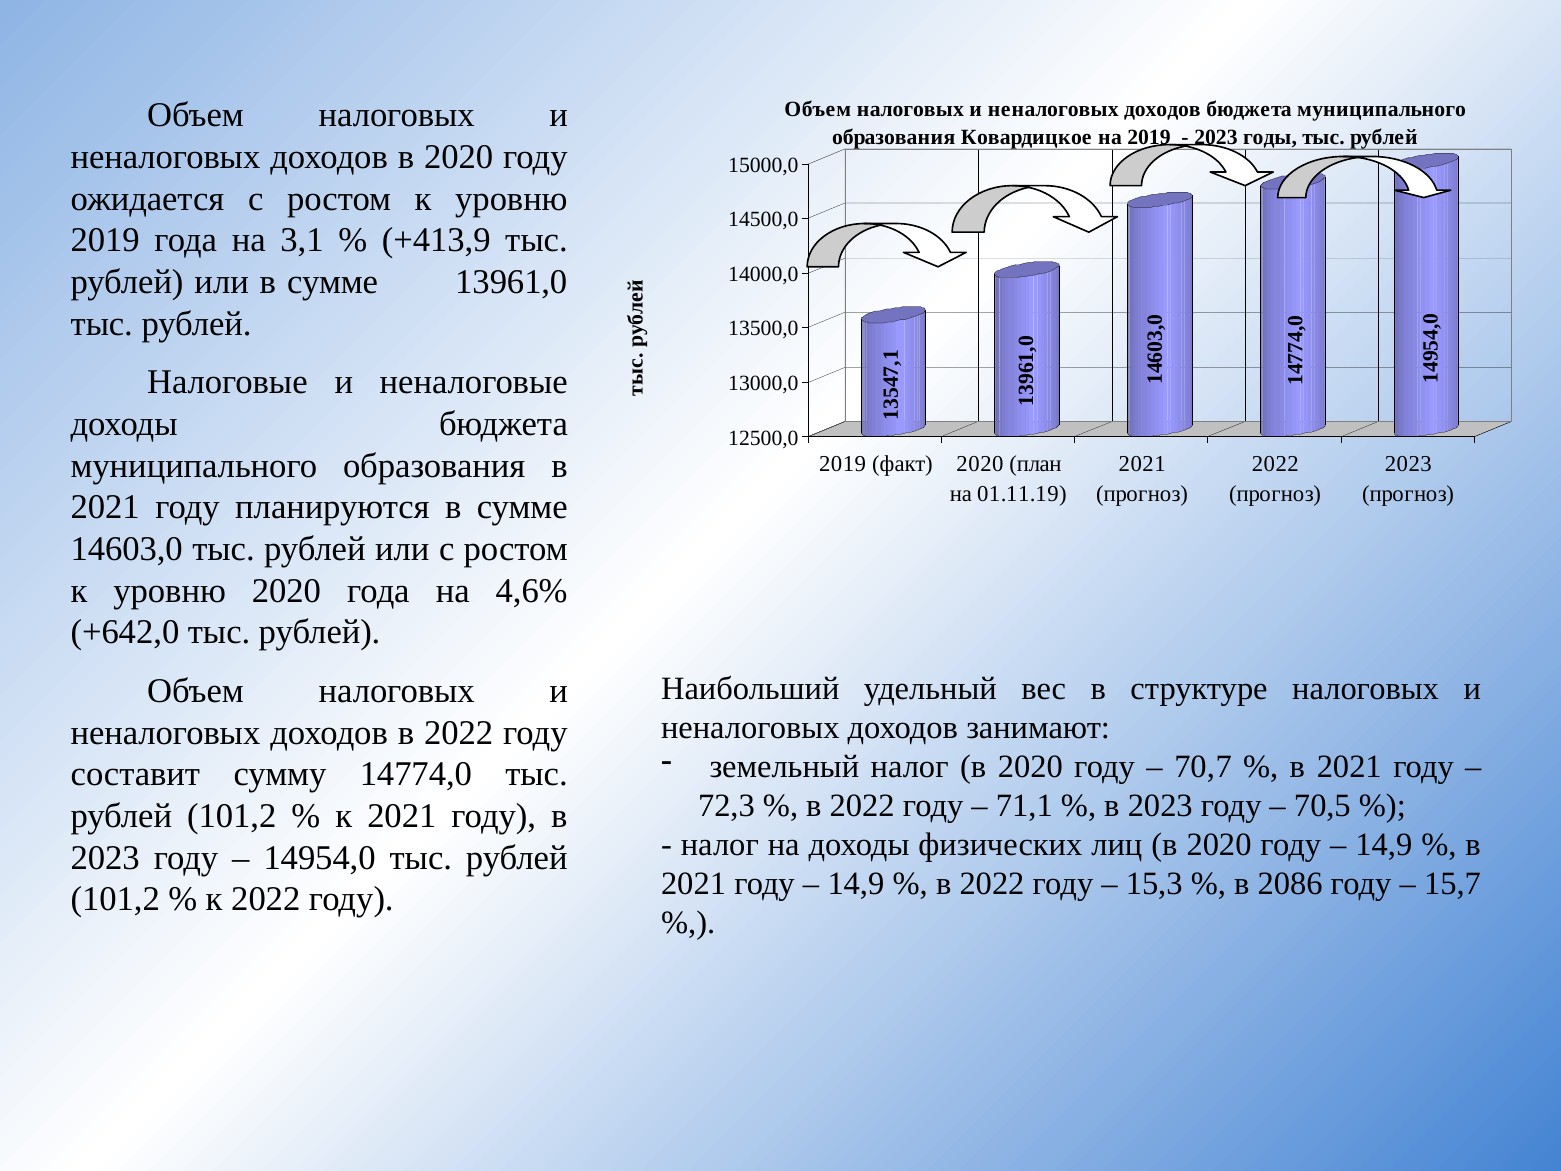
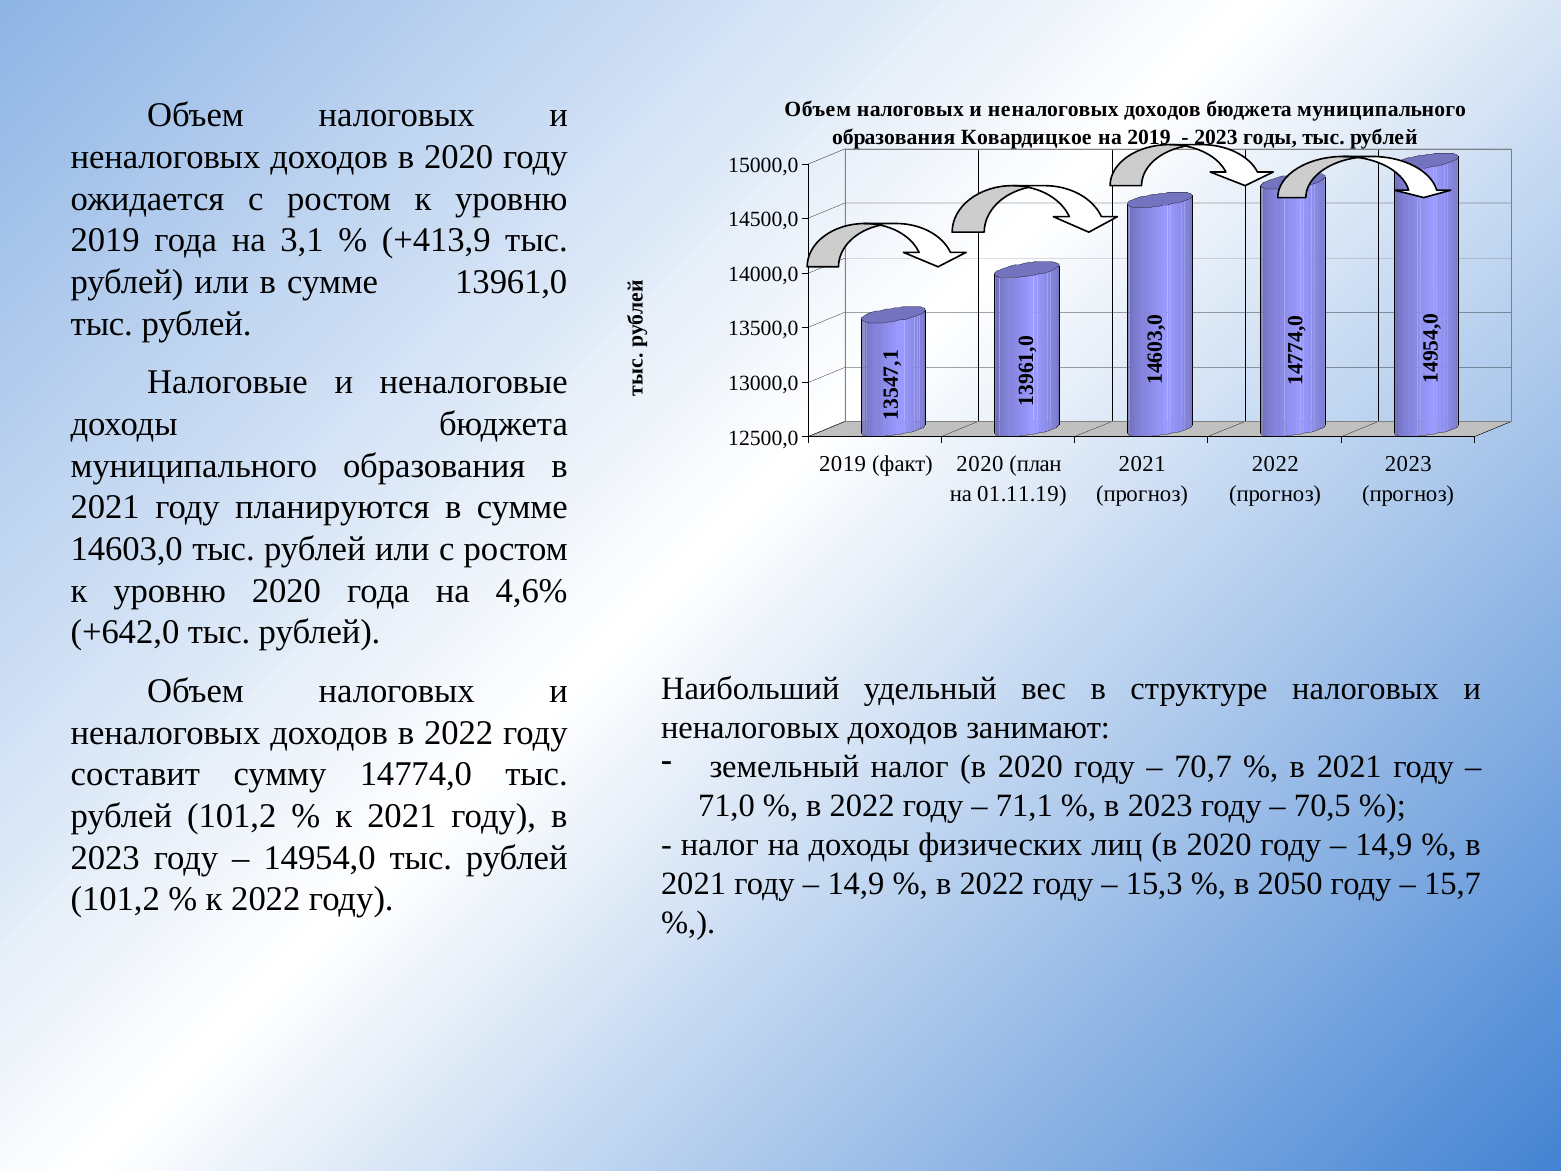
72,3: 72,3 -> 71,0 (726, 806)
2086: 2086 -> 2050 (1290, 884)
